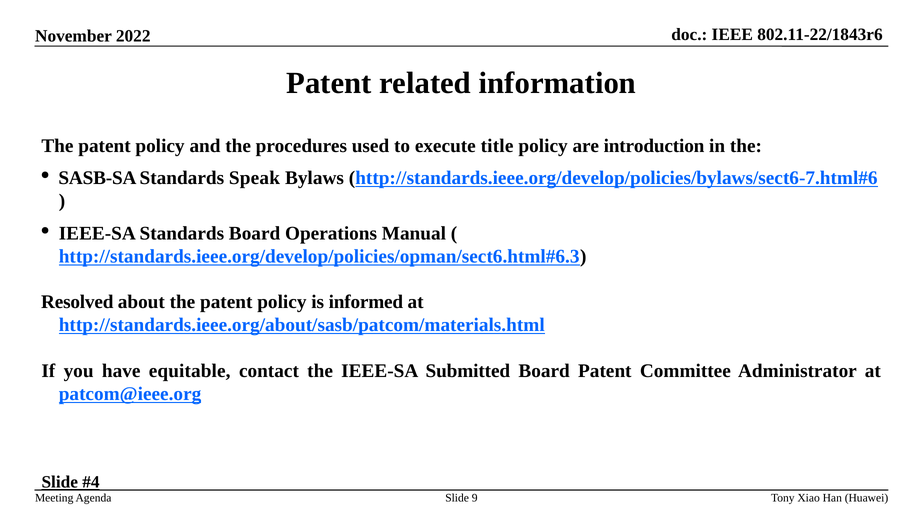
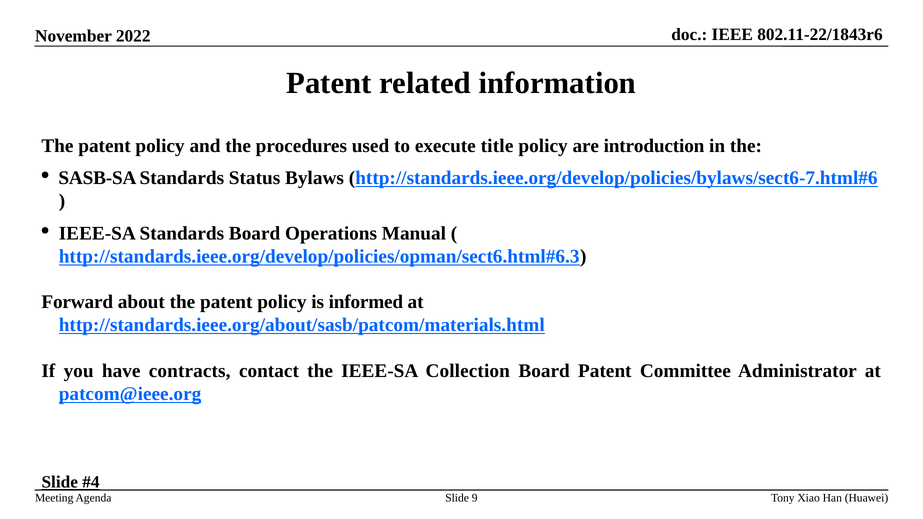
Speak: Speak -> Status (255, 178)
Resolved: Resolved -> Forward (77, 302)
equitable: equitable -> contracts (190, 371)
Submitted: Submitted -> Collection (468, 371)
